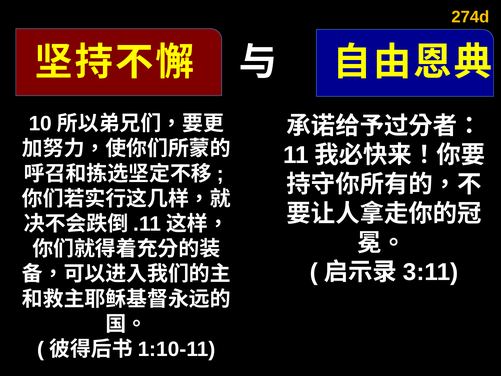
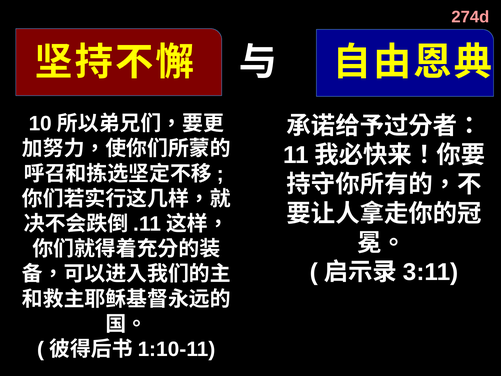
274d colour: yellow -> pink (470, 17)
